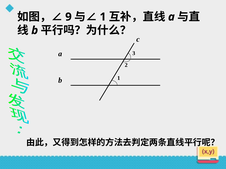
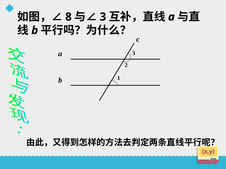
9: 9 -> 8 (68, 17)
1: 1 -> 3 (103, 17)
